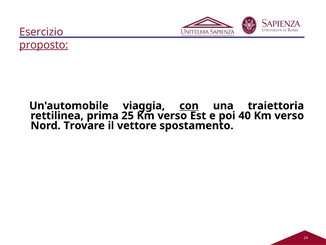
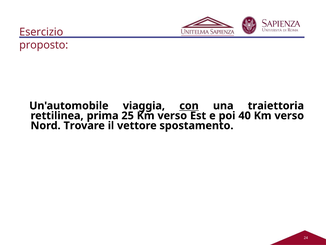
proposto underline: present -> none (44, 45)
